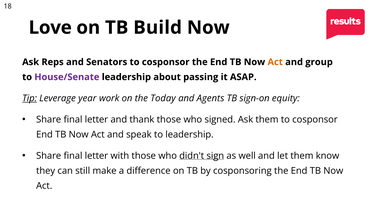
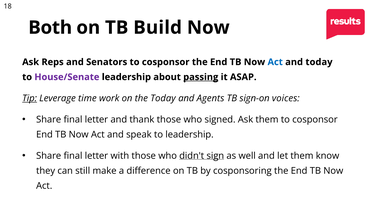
Love: Love -> Both (50, 28)
Act colour: orange -> blue (275, 62)
and group: group -> today (319, 62)
passing underline: none -> present (201, 77)
year: year -> time (87, 98)
equity: equity -> voices (286, 98)
